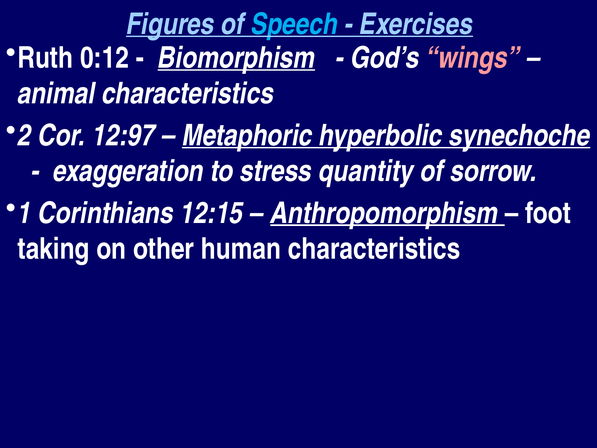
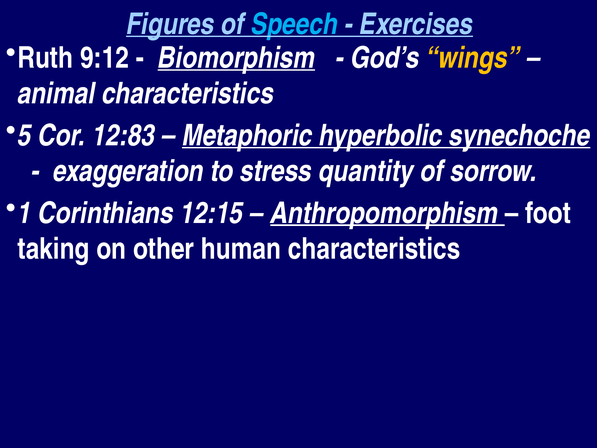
0:12: 0:12 -> 9:12 (105, 58)
wings colour: pink -> yellow (473, 58)
2: 2 -> 5 (24, 135)
12:97: 12:97 -> 12:83 (123, 135)
